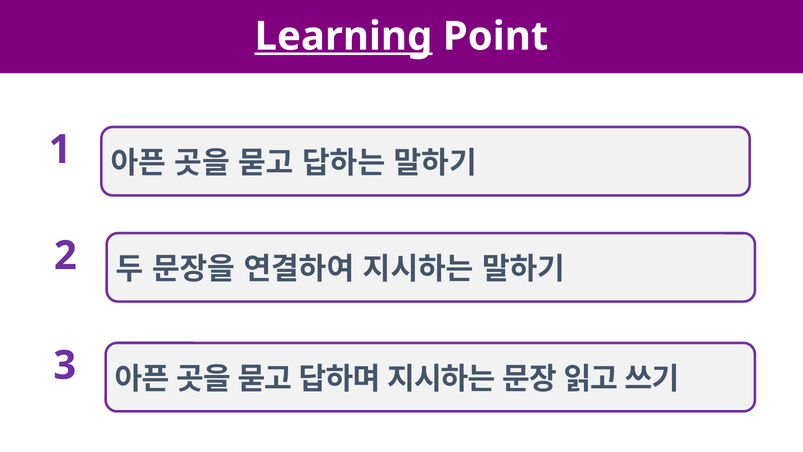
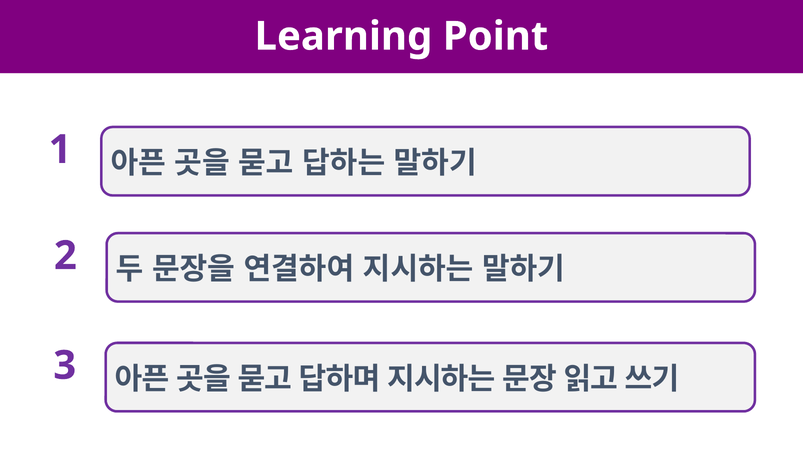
Learning underline: present -> none (343, 36)
